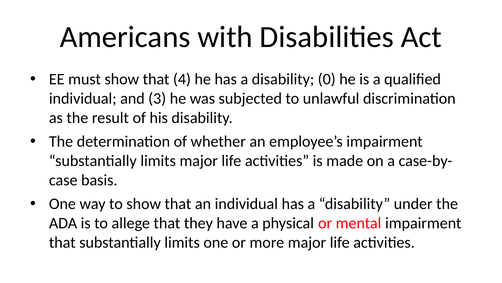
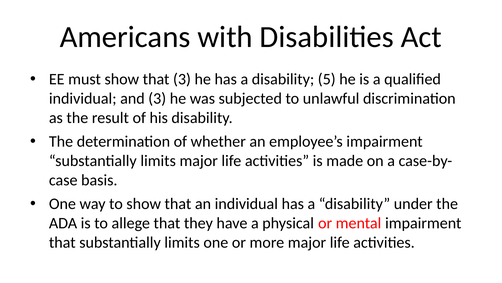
that 4: 4 -> 3 (182, 79)
0: 0 -> 5 (327, 79)
